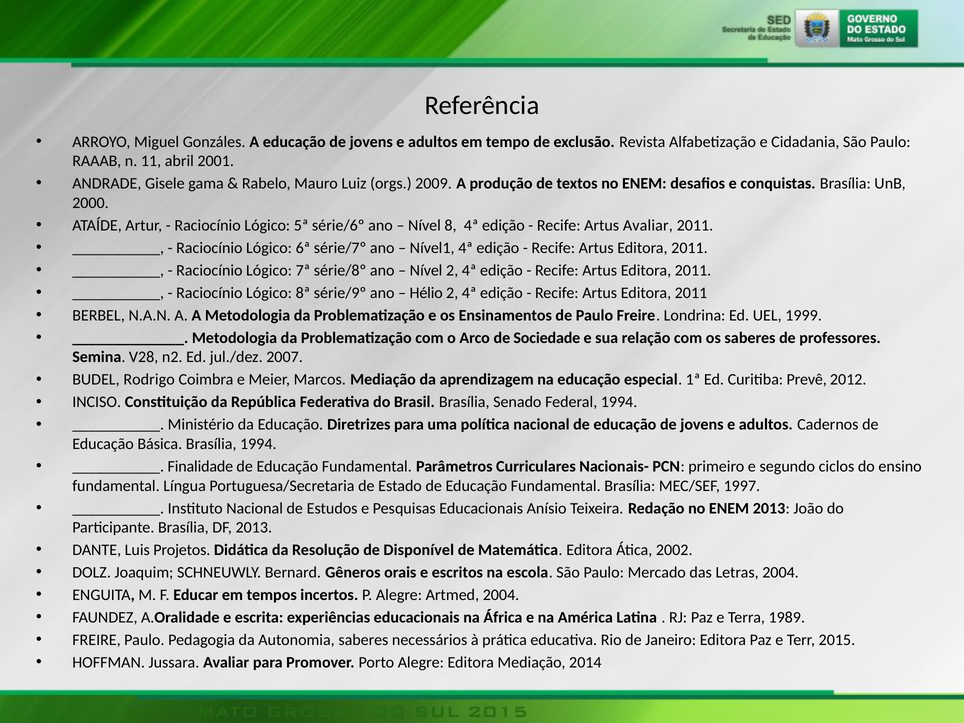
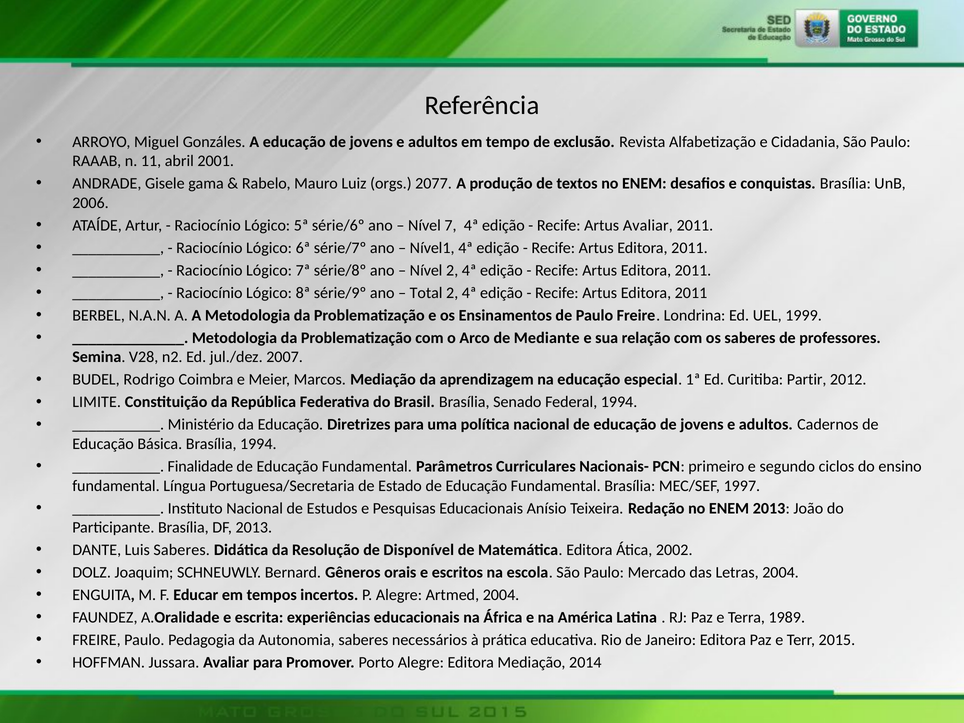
2009: 2009 -> 2077 (434, 184)
2000: 2000 -> 2006 (90, 203)
8: 8 -> 7 (450, 225)
Hélio: Hélio -> Total (426, 293)
Sociedade: Sociedade -> Mediante (547, 338)
Prevê: Prevê -> Partir (807, 380)
INCISO: INCISO -> LIMITE (97, 402)
Luis Projetos: Projetos -> Saberes (182, 550)
